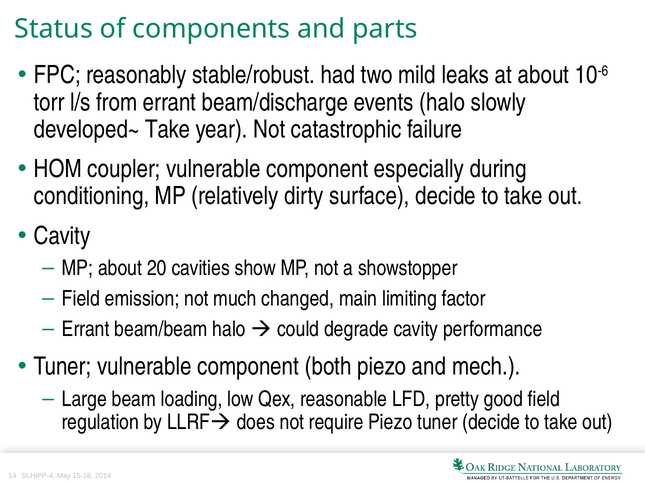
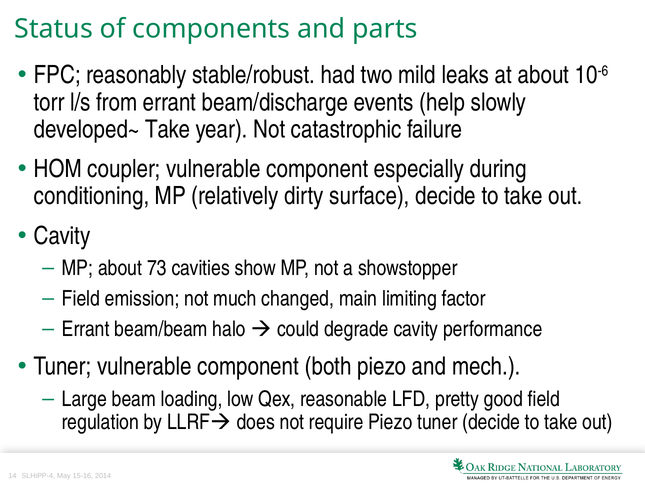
events halo: halo -> help (442, 102)
20: 20 -> 73 (157, 268)
